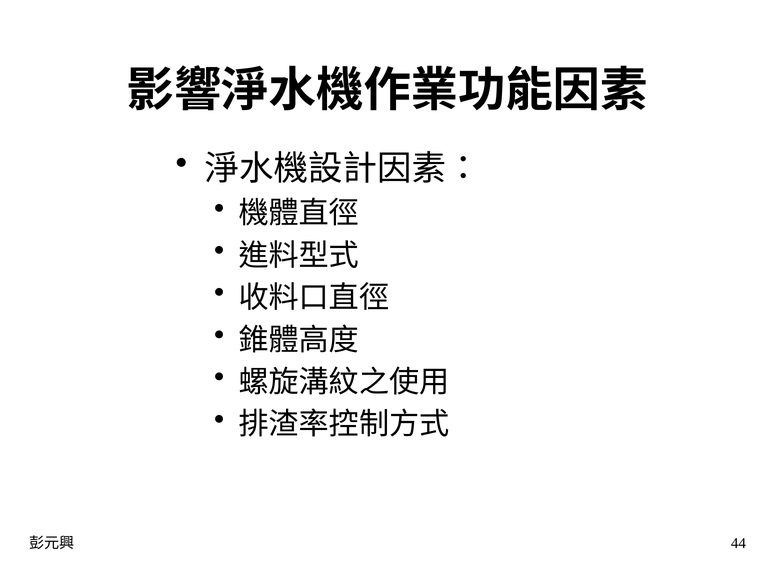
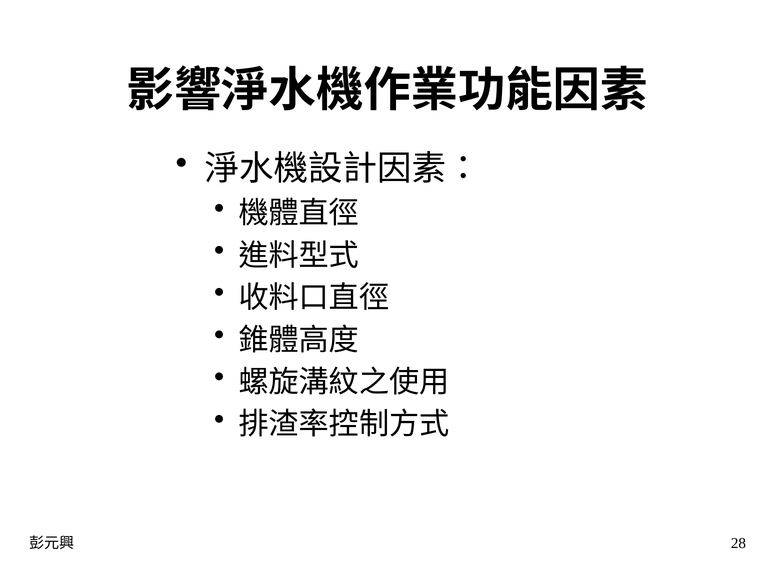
44: 44 -> 28 (738, 544)
